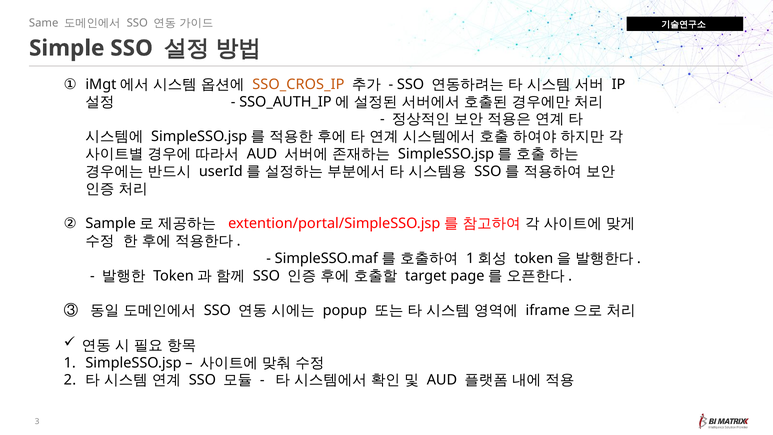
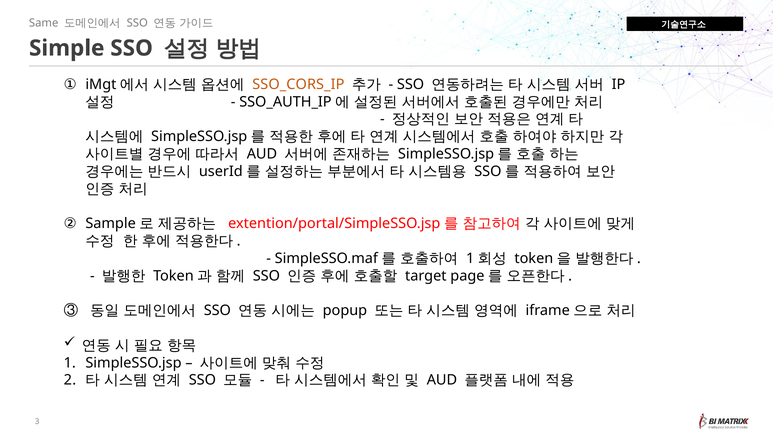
SSO_CROS_IP: SSO_CROS_IP -> SSO_CORS_IP (298, 84)
